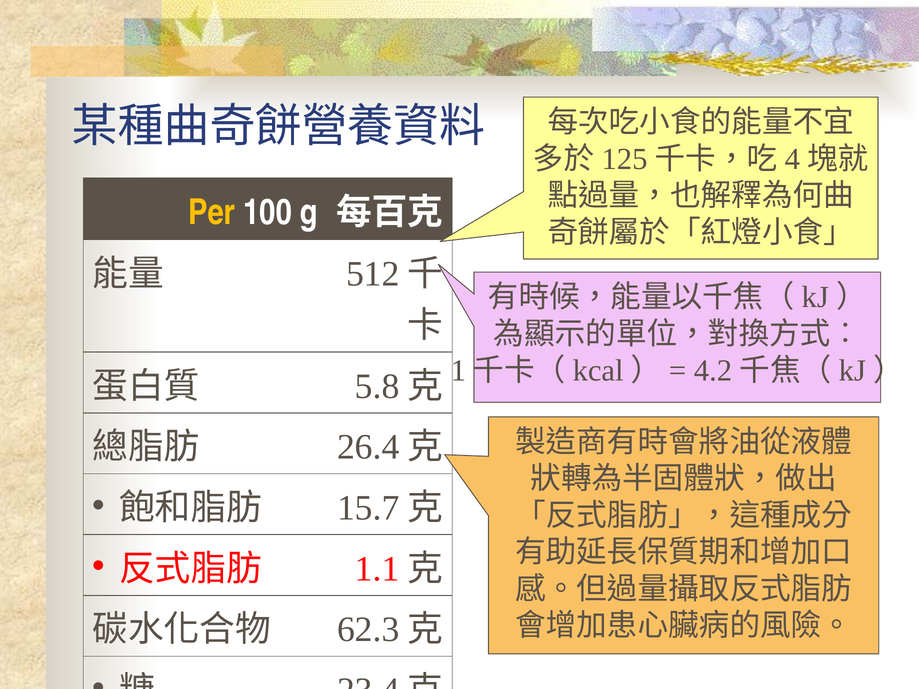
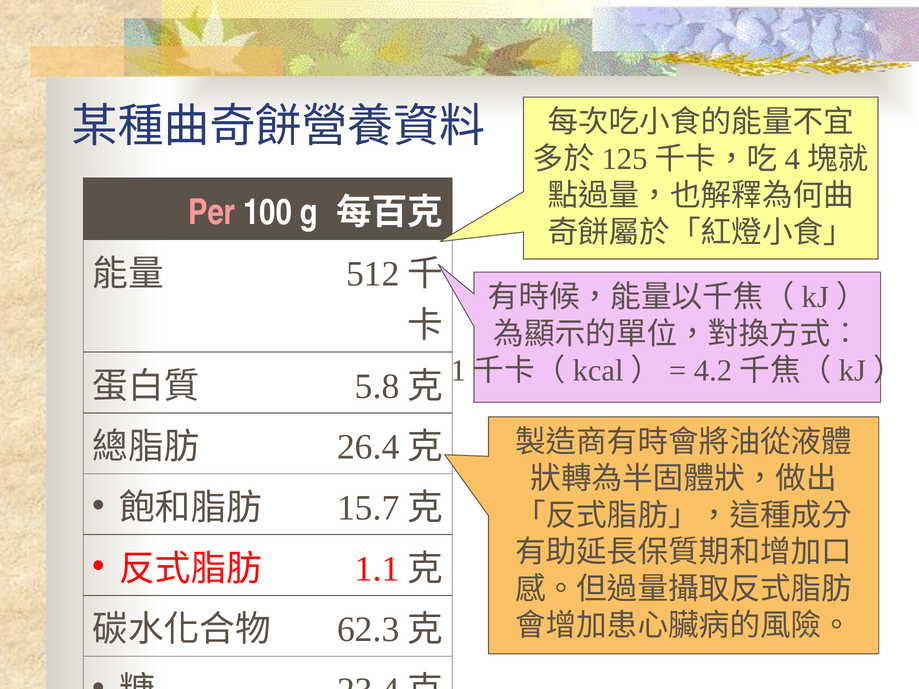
Per colour: yellow -> pink (212, 212)
